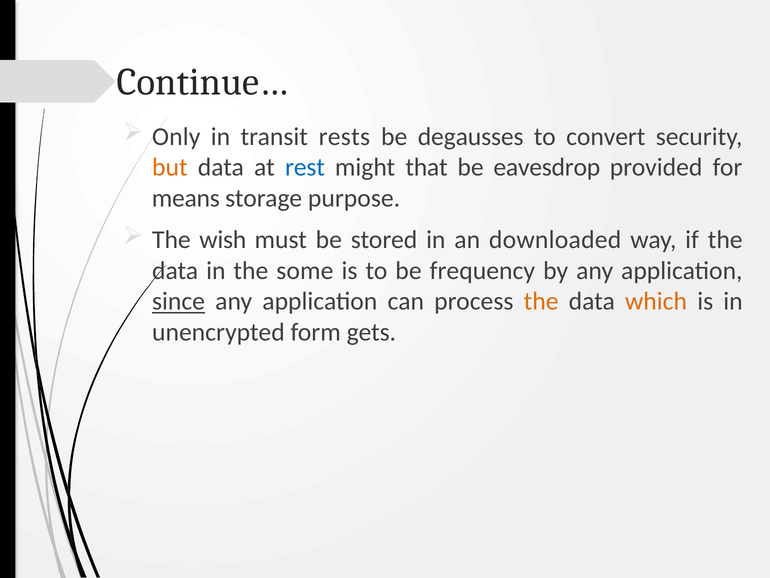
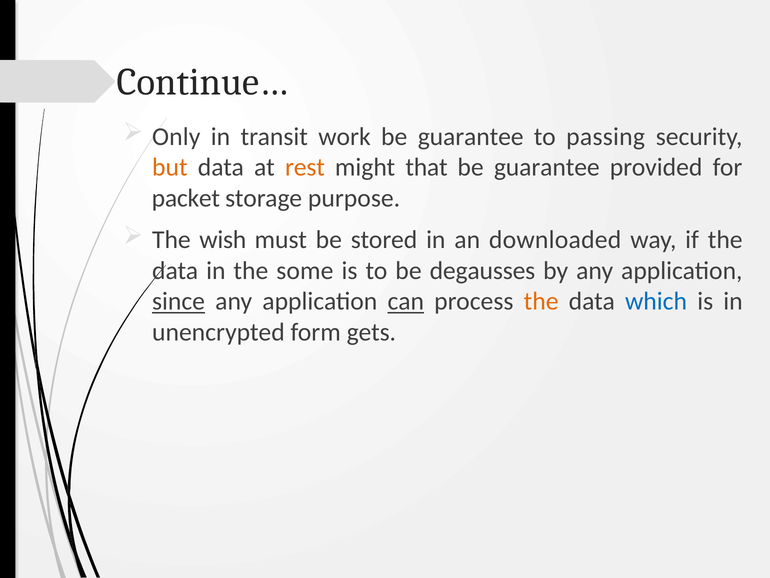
rests: rests -> work (344, 137)
degausses: degausses -> guarantee (471, 137)
convert: convert -> passing (606, 137)
rest colour: blue -> orange (305, 167)
eavesdrop: eavesdrop -> guarantee (547, 167)
means: means -> packet (186, 198)
frequency: frequency -> degausses (482, 270)
can underline: none -> present (406, 301)
which colour: orange -> blue (656, 301)
